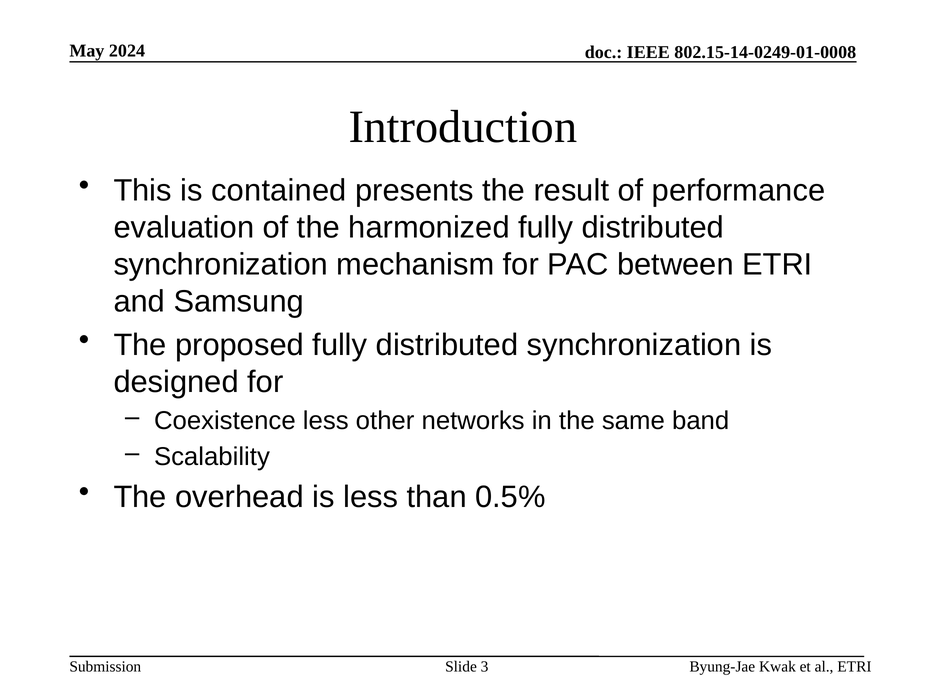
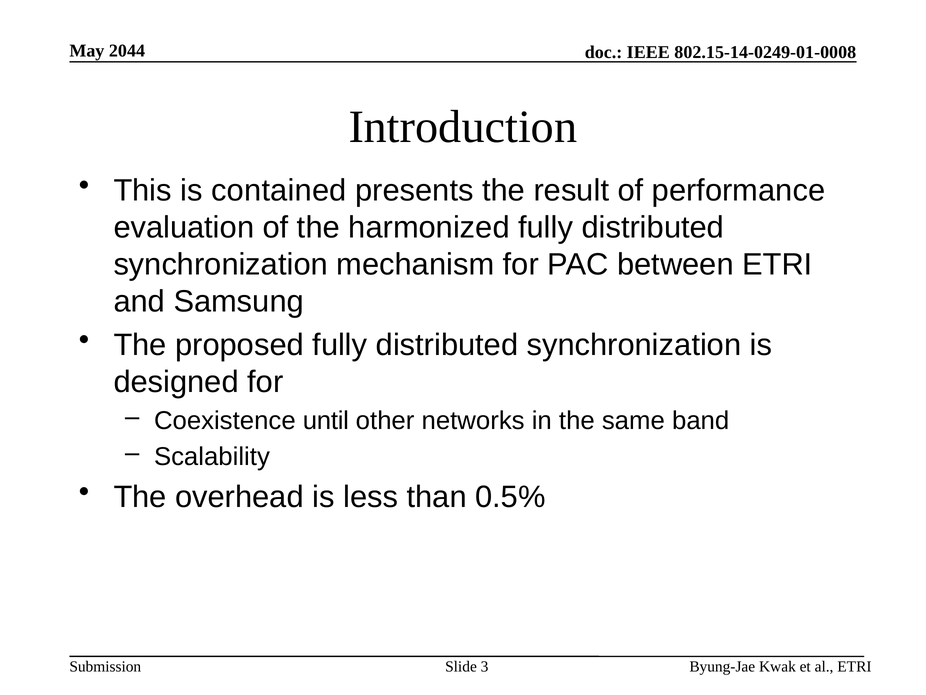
2024: 2024 -> 2044 (127, 51)
Coexistence less: less -> until (326, 420)
